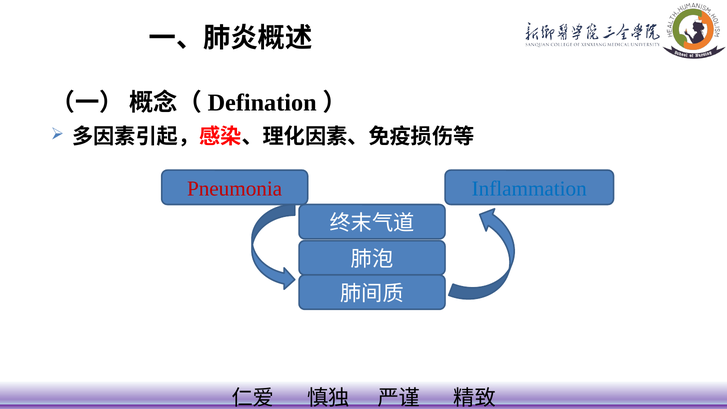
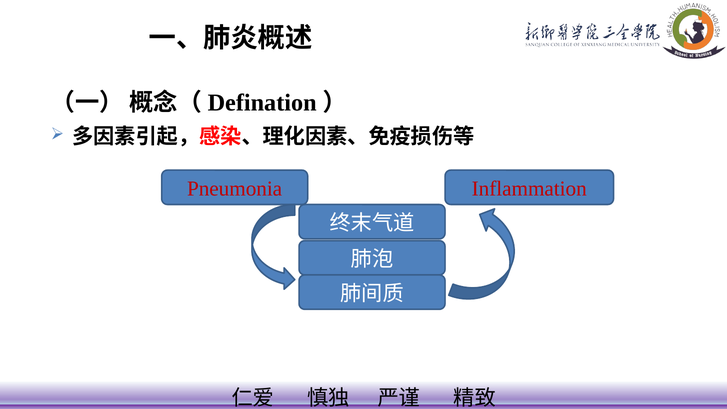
Inflammation colour: blue -> red (529, 189)
